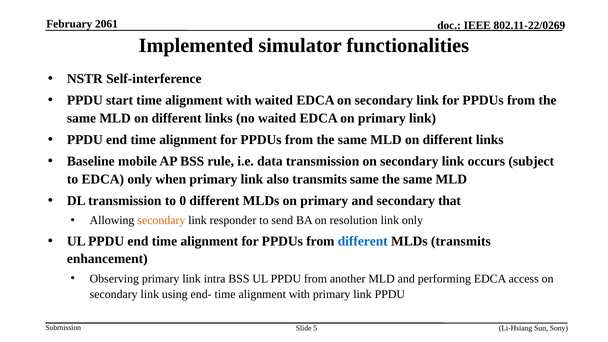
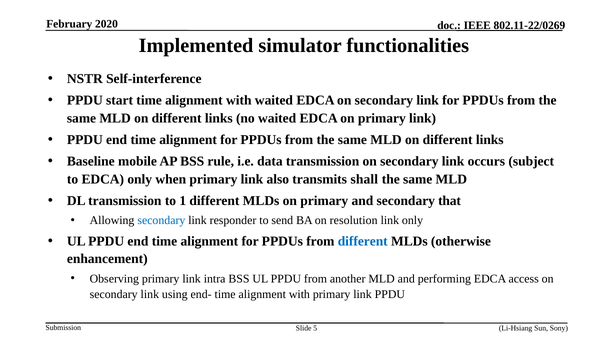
2061: 2061 -> 2020 (106, 24)
transmits same: same -> shall (364, 179)
0: 0 -> 1 (183, 201)
secondary colour: orange -> blue (161, 221)
MLDs transmits: transmits -> otherwise (461, 241)
